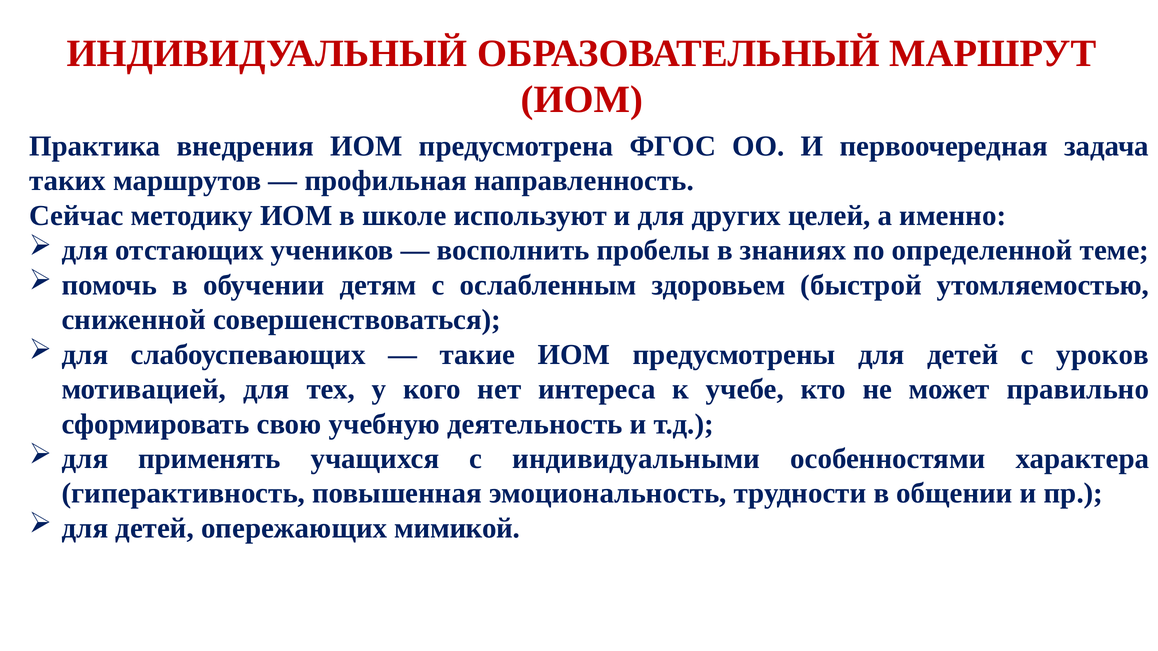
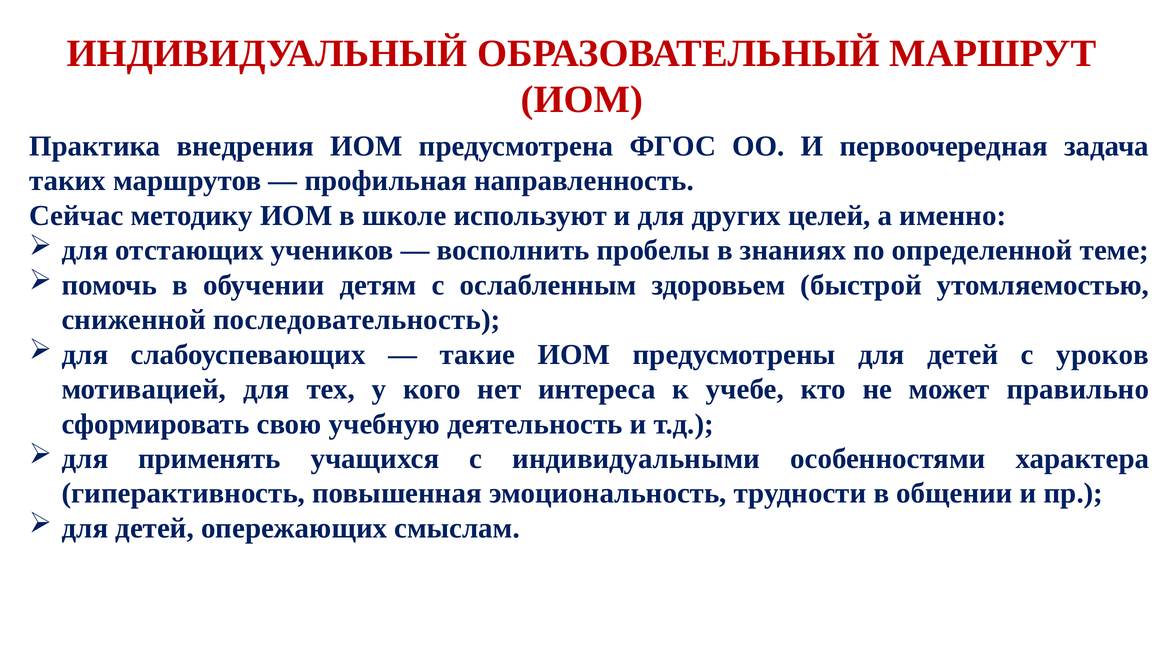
совершенствоваться: совершенствоваться -> последовательность (357, 320)
мимикой: мимикой -> смыслам (457, 528)
